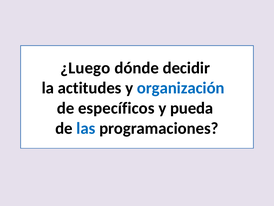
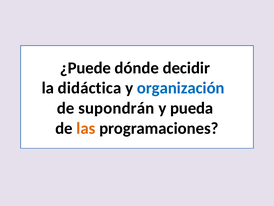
¿Luego: ¿Luego -> ¿Puede (85, 68)
actitudes: actitudes -> didáctica (90, 88)
específicos: específicos -> supondrán (116, 108)
las colour: blue -> orange (86, 128)
